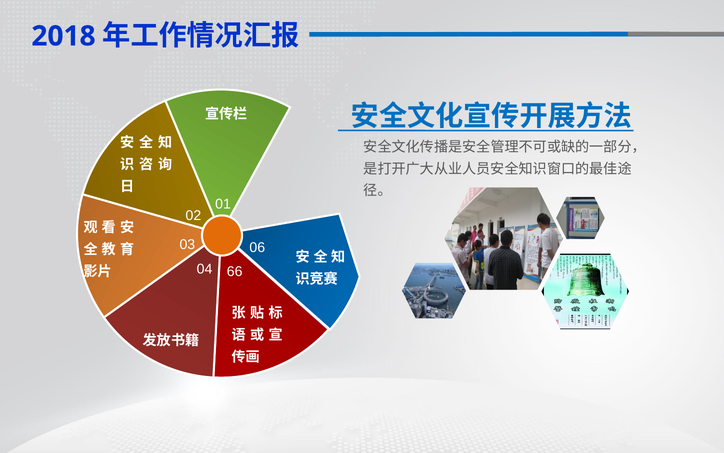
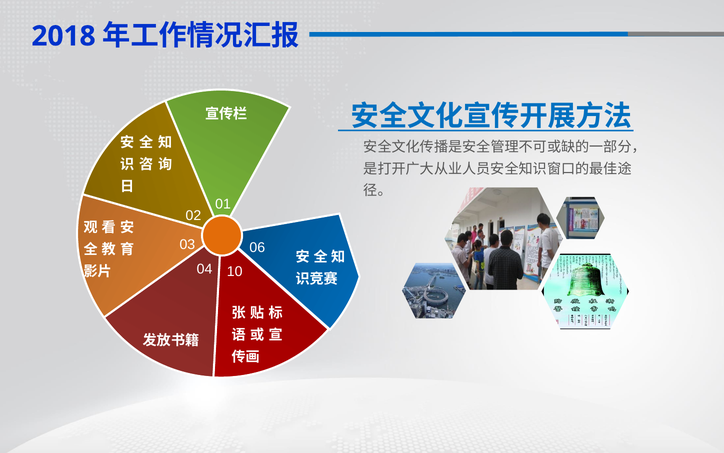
66: 66 -> 10 (235, 271)
